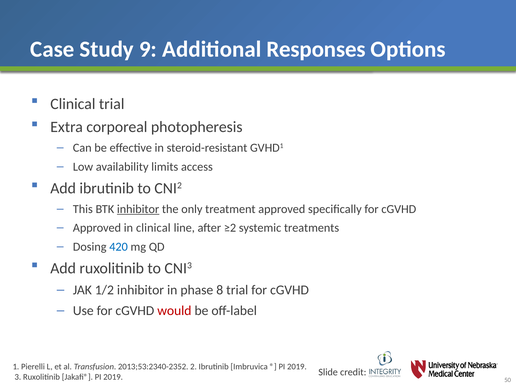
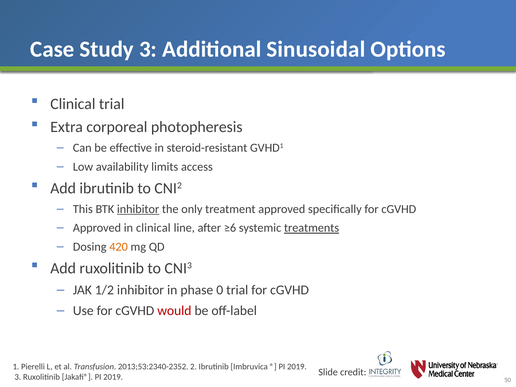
Study 9: 9 -> 3 (148, 49)
Responses: Responses -> Sinusoidal (316, 49)
≥2: ≥2 -> ≥6 (230, 228)
treatments underline: none -> present (312, 228)
420 colour: blue -> orange (119, 247)
8: 8 -> 0 (220, 290)
